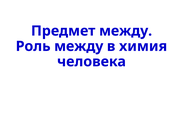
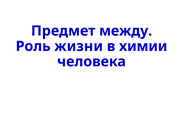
Роль между: между -> жизни (79, 46)
химия: химия -> химии (143, 46)
